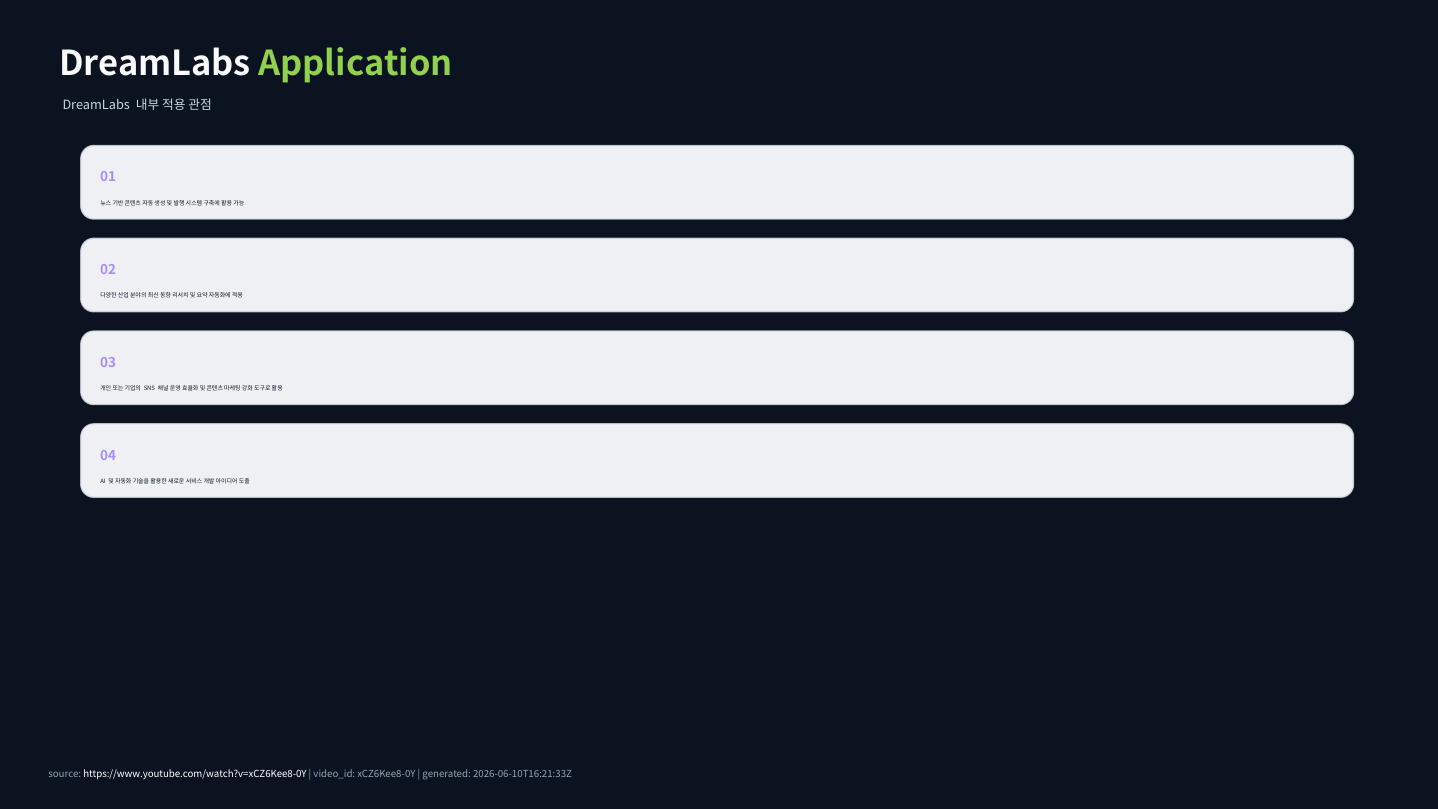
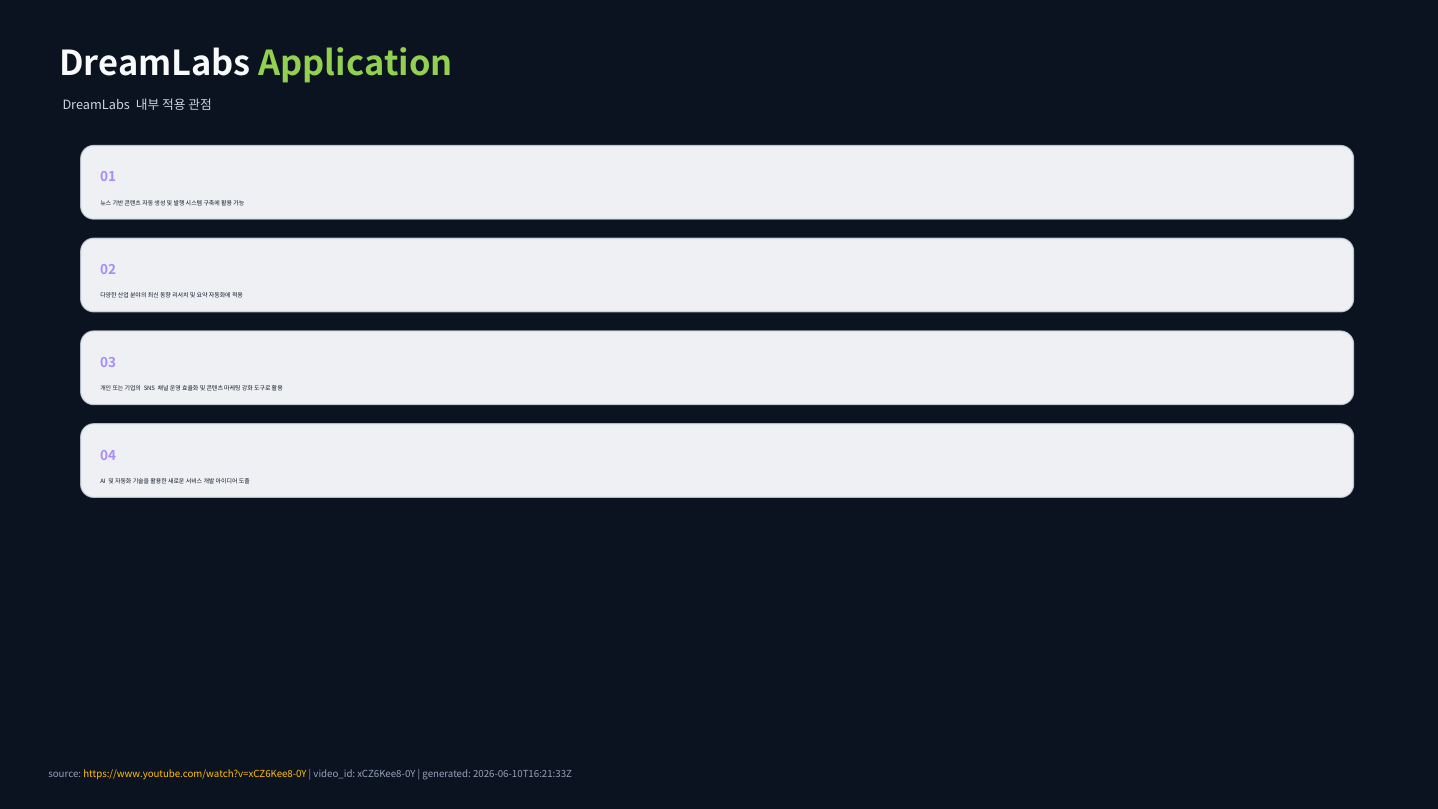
https://www.youtube.com/watch?v=xCZ6Kee8-0Y colour: white -> yellow (195, 774)
